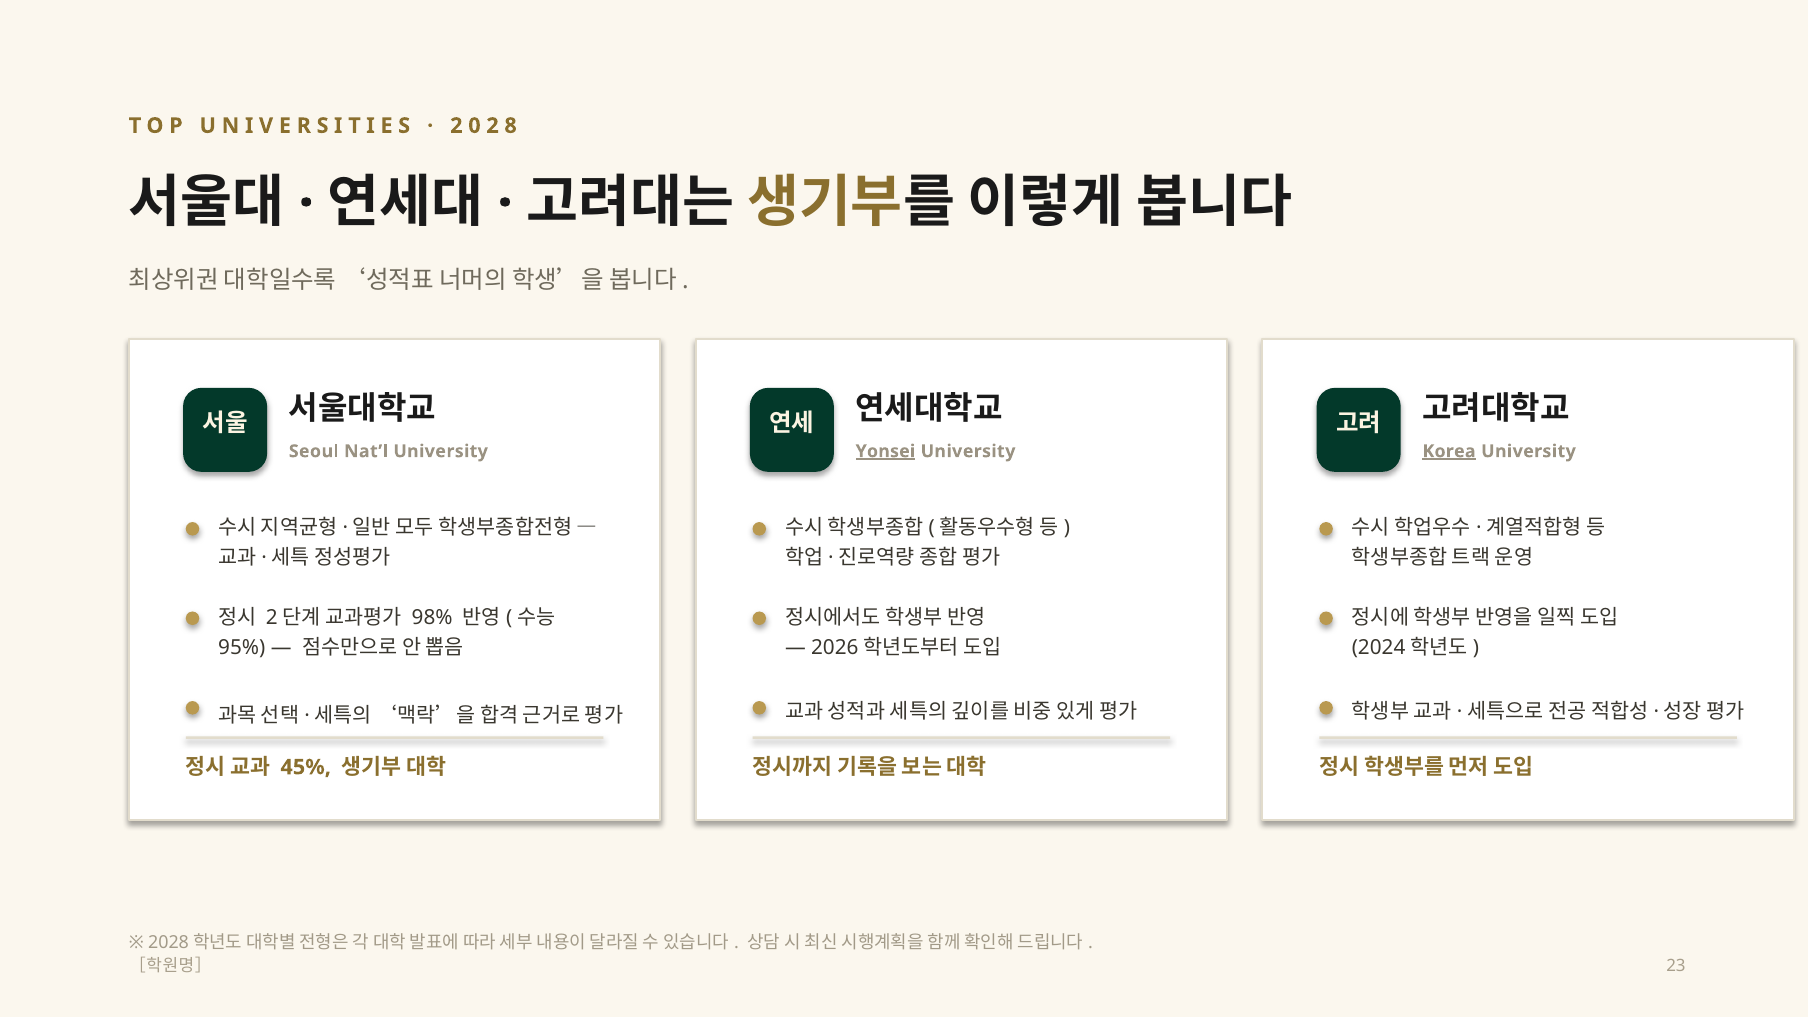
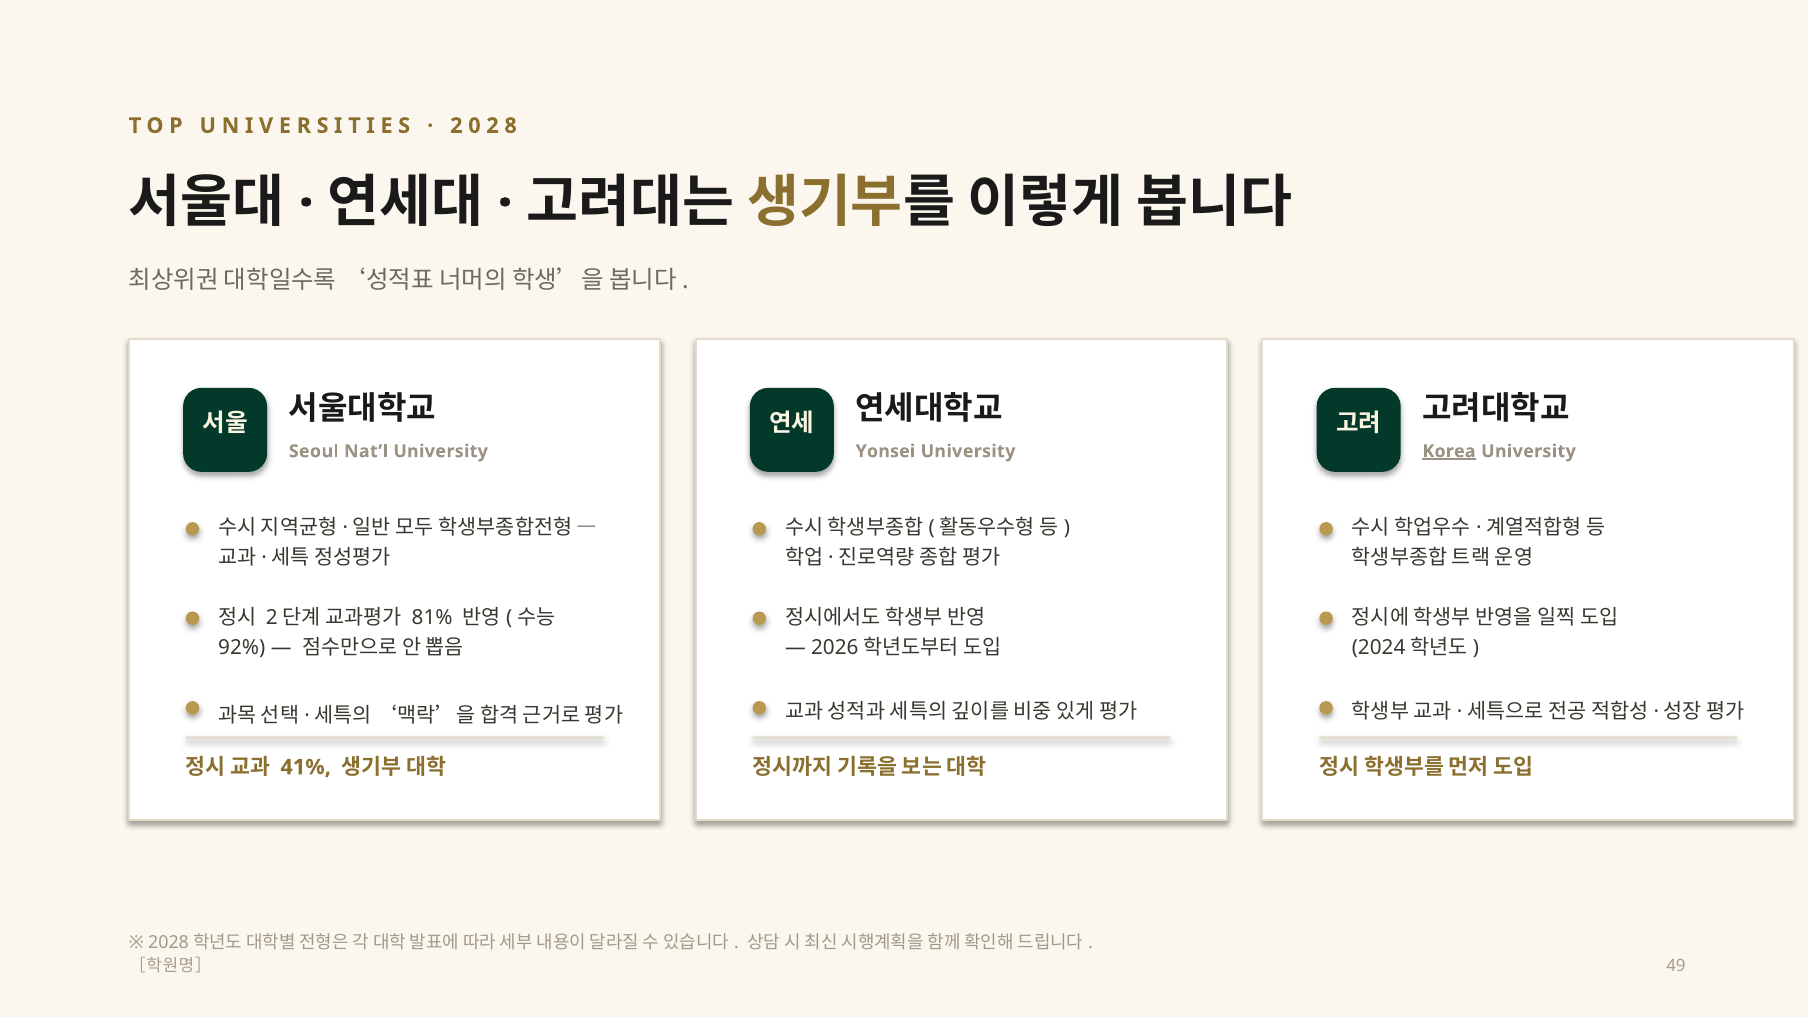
Yonsei underline: present -> none (885, 451)
98%: 98% -> 81% (432, 617)
95%: 95% -> 92% (242, 648)
45%: 45% -> 41% (306, 767)
23: 23 -> 49 (1676, 966)
